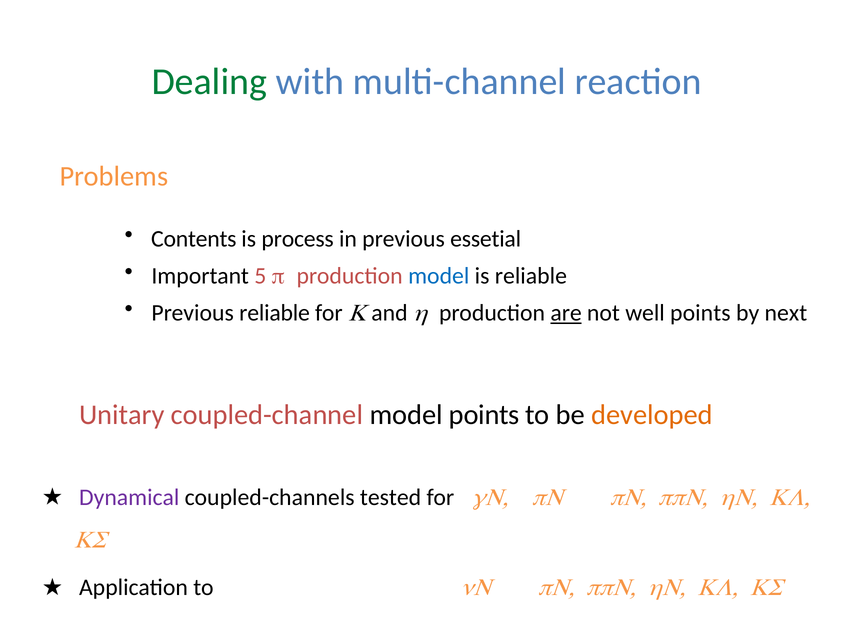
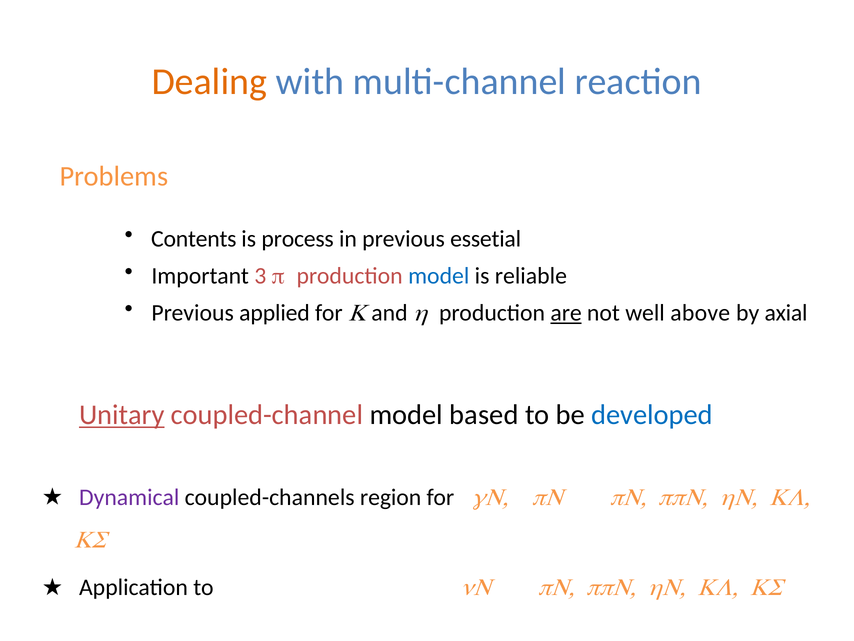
Dealing colour: green -> orange (209, 82)
5: 5 -> 3 (260, 276)
Previous reliable: reliable -> applied (275, 313)
well points: points -> above (700, 313)
next: next -> axial (786, 313)
Unitary underline: none -> present (122, 415)
model points: points -> based (484, 415)
developed colour: orange -> blue (652, 415)
tested: tested -> region (391, 497)
